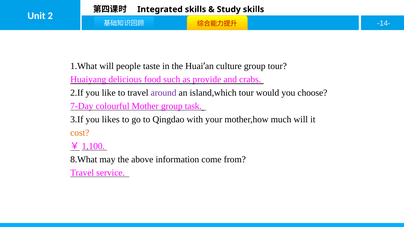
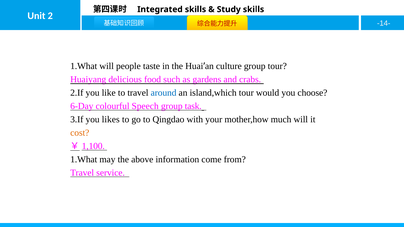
provide: provide -> gardens (207, 80)
around colour: purple -> blue (164, 93)
7-Day: 7-Day -> 6-Day (82, 106)
Mother: Mother -> Speech (145, 106)
8.What: 8.What -> 1.What (84, 160)
